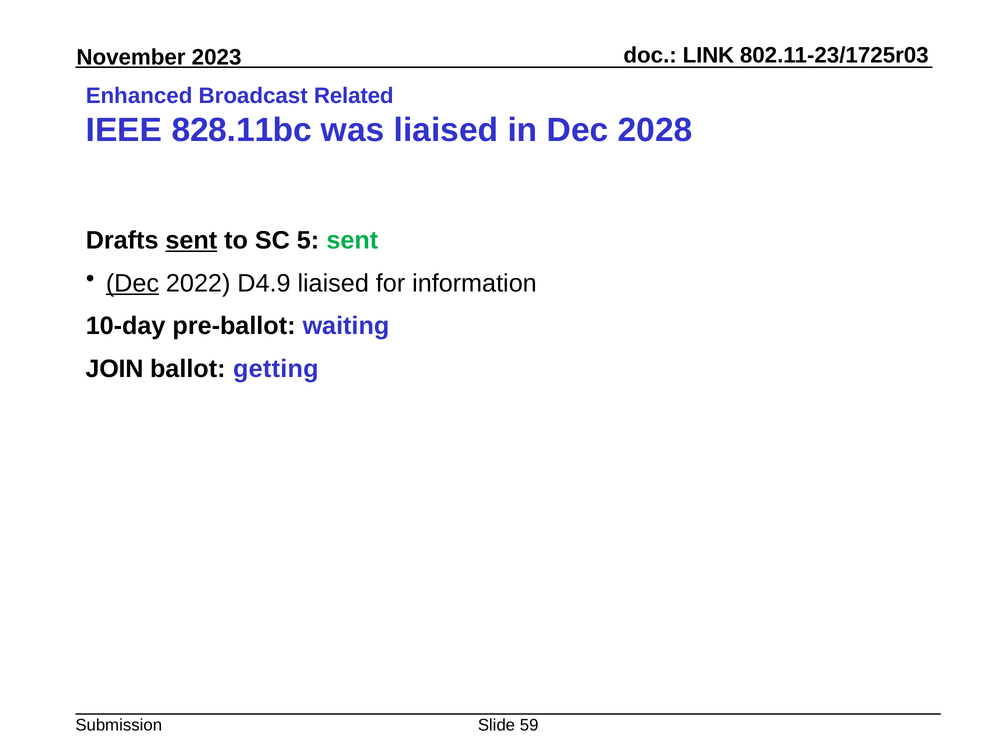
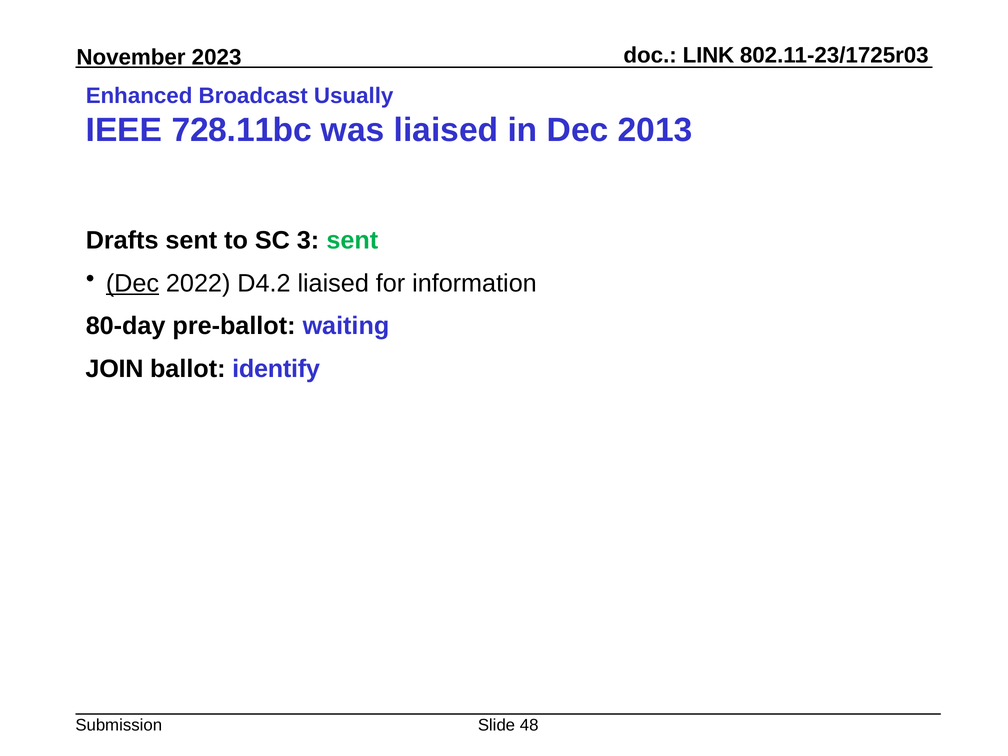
Related: Related -> Usually (354, 96)
828.11bc: 828.11bc -> 728.11bc (242, 130)
2028: 2028 -> 2013 (655, 130)
sent underline: present -> none (191, 240)
5: 5 -> 3 (308, 240)
D4.9: D4.9 -> D4.2 (264, 283)
10-day: 10-day -> 80-day (126, 326)
getting: getting -> identify (276, 369)
59: 59 -> 48 (529, 725)
